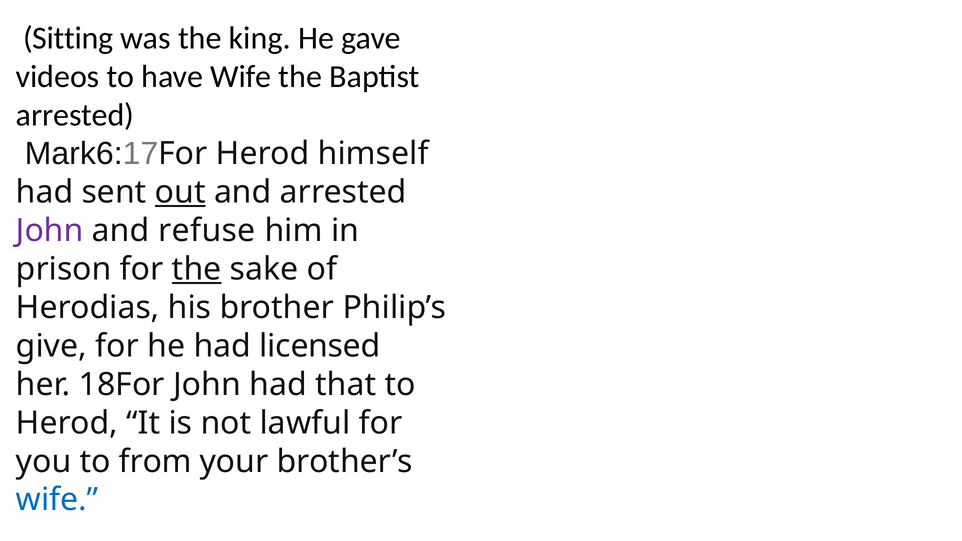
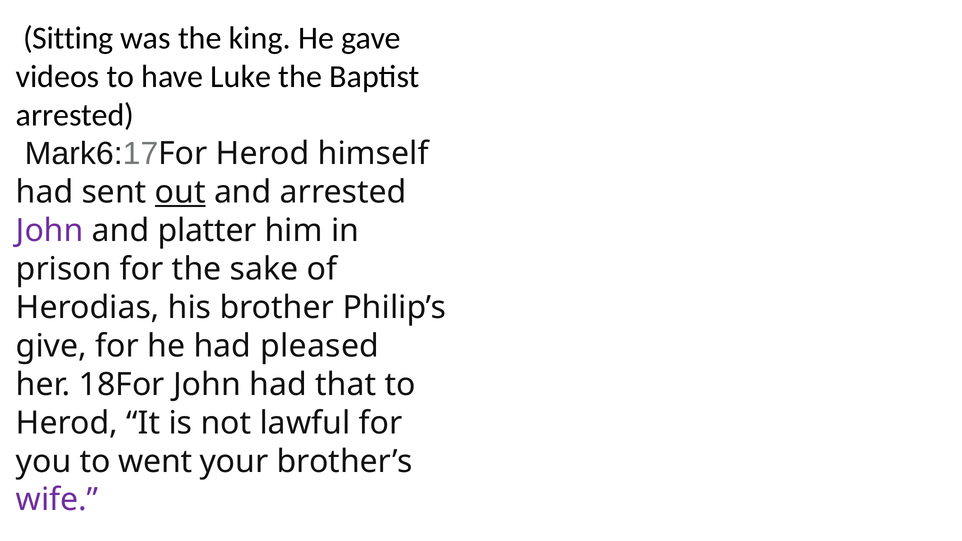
have Wife: Wife -> Luke (241, 77)
refuse: refuse -> platter (207, 231)
the underline: present -> none (197, 269)
licensed: licensed -> pleased (320, 346)
from: from -> went (155, 462)
wife colour: blue -> purple (57, 500)
